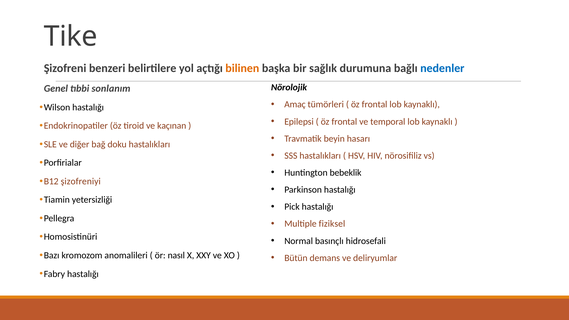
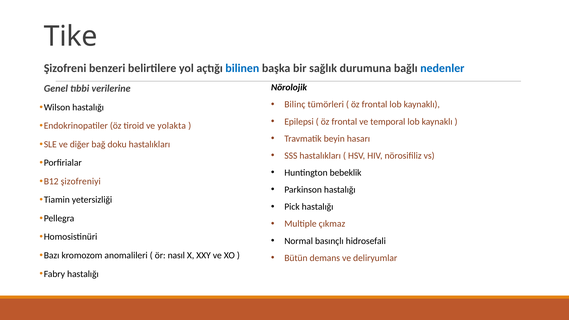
bilinen colour: orange -> blue (242, 68)
sonlanım: sonlanım -> verilerine (111, 88)
Amaç: Amaç -> Bilinç (295, 105)
kaçınan: kaçınan -> yolakta (172, 126)
fiziksel: fiziksel -> çıkmaz (332, 224)
